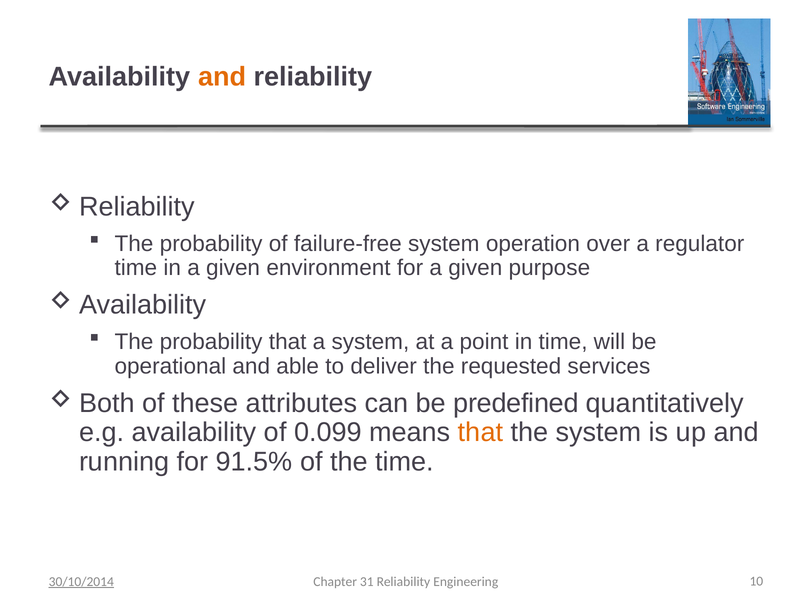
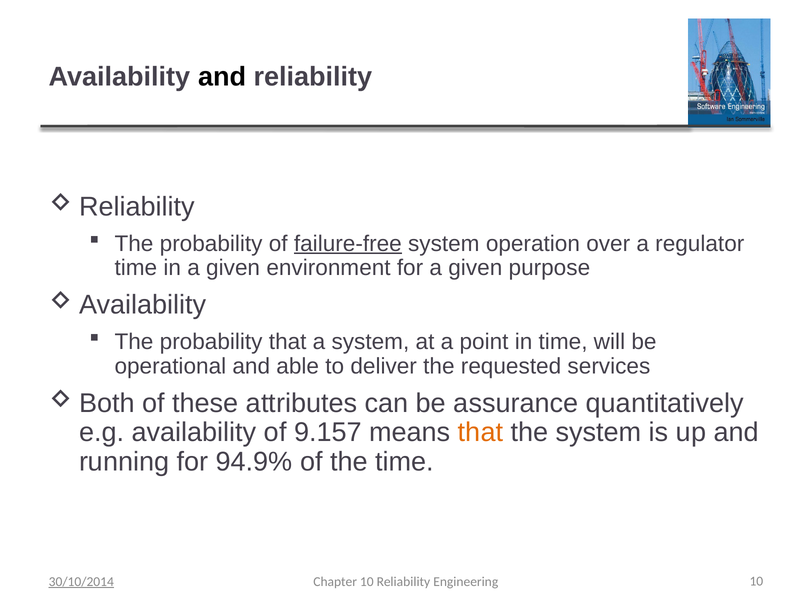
and colour: orange -> black (222, 77)
failure-free underline: none -> present (348, 244)
predefined: predefined -> assurance (516, 403)
0.099: 0.099 -> 9.157 (328, 432)
91.5%: 91.5% -> 94.9% (254, 462)
Chapter 31: 31 -> 10 (367, 582)
